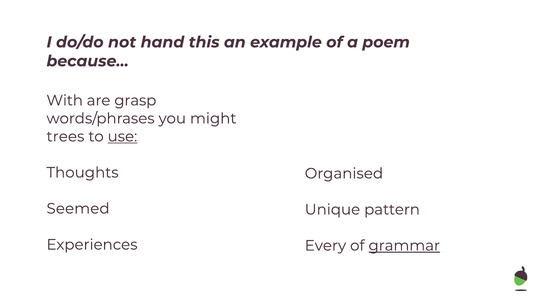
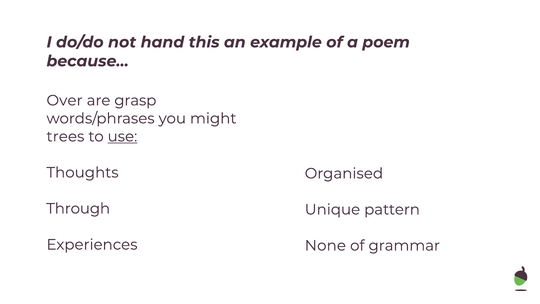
With: With -> Over (65, 100)
Seemed: Seemed -> Through (78, 208)
Every: Every -> None (325, 245)
grammar underline: present -> none (404, 245)
